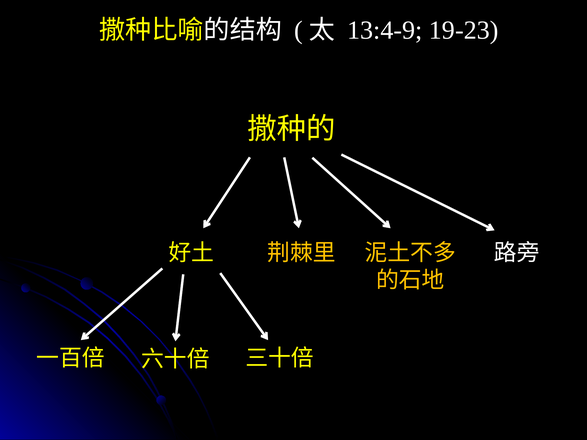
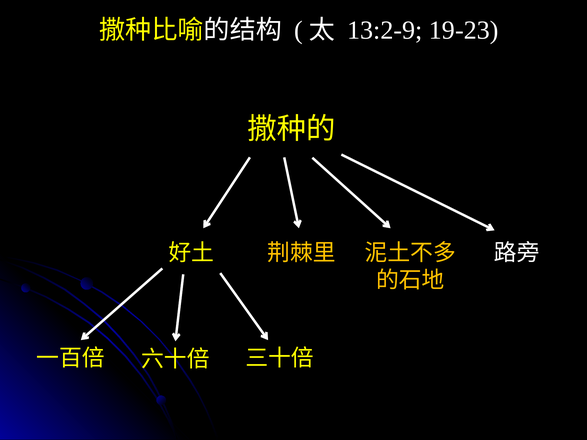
13:4-9: 13:4-9 -> 13:2-9 (385, 30)
